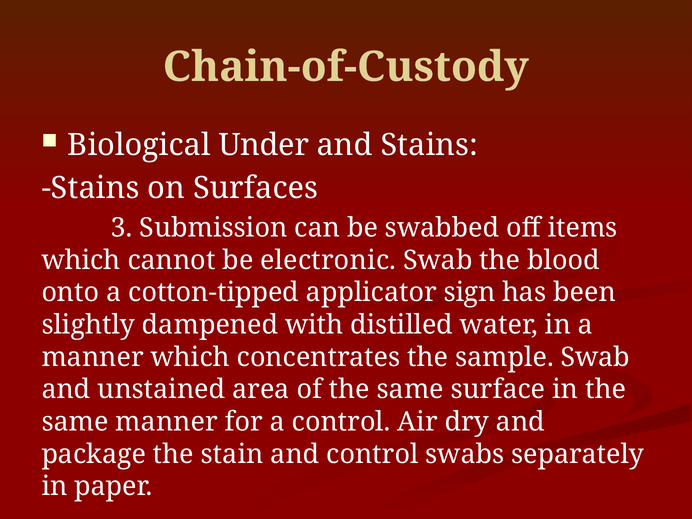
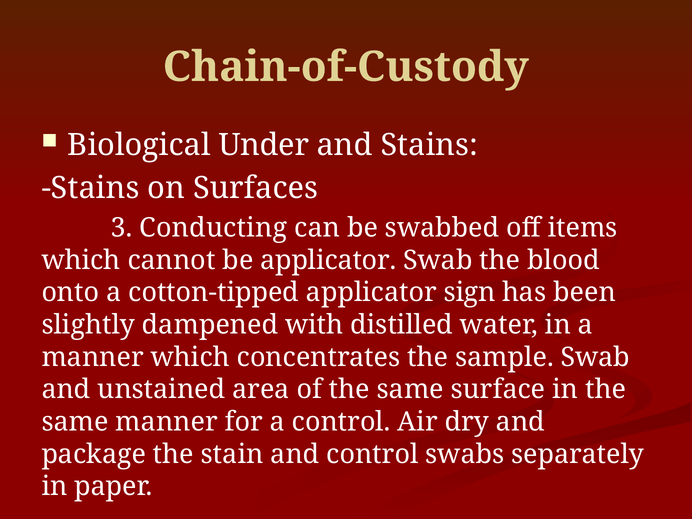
Submission: Submission -> Conducting (213, 228)
be electronic: electronic -> applicator (328, 260)
